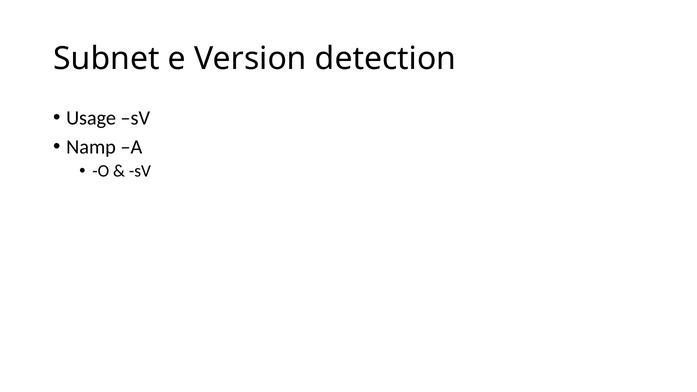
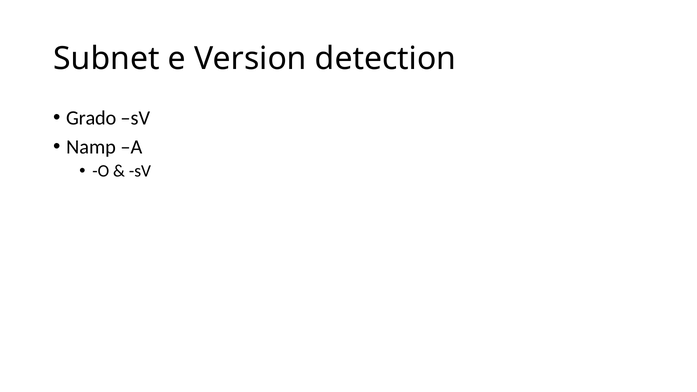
Usage: Usage -> Grado (91, 118)
